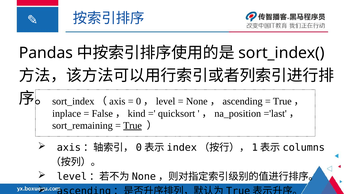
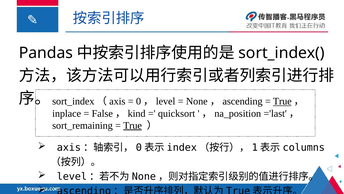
True underline: none -> present (282, 101)
